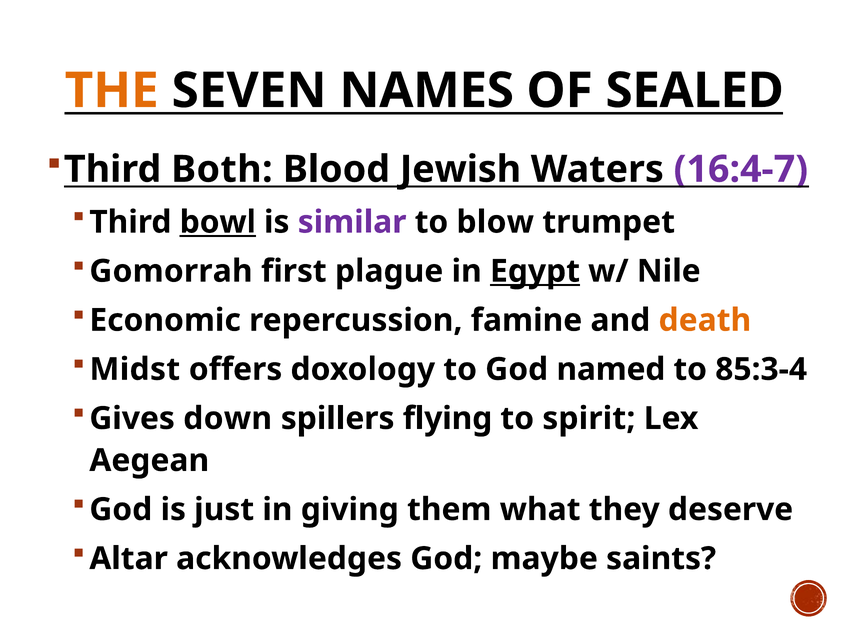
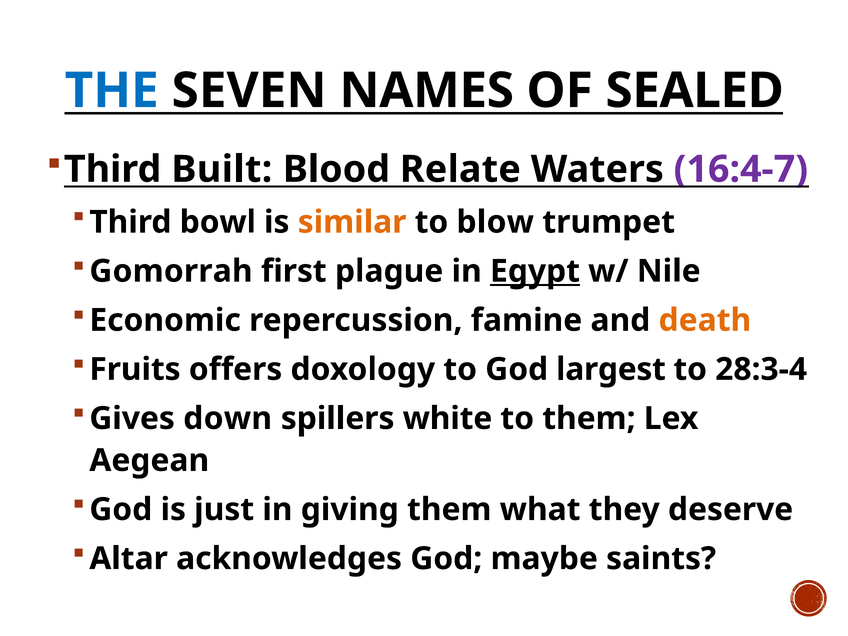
THE colour: orange -> blue (112, 91)
Both: Both -> Built (222, 169)
Jewish: Jewish -> Relate (460, 169)
bowl underline: present -> none (218, 222)
similar colour: purple -> orange (352, 222)
Midst: Midst -> Fruits (135, 369)
named: named -> largest (611, 369)
85:3-4: 85:3-4 -> 28:3-4 (761, 369)
flying: flying -> white (448, 418)
to spirit: spirit -> them (589, 418)
